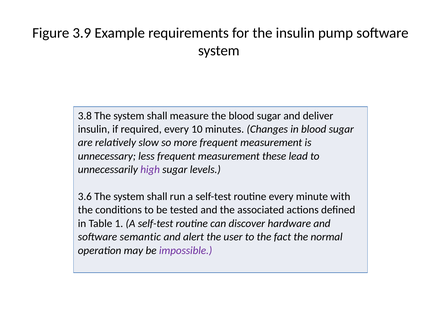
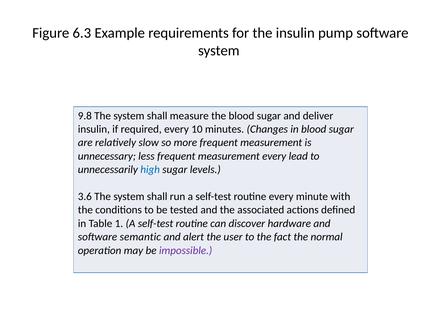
3.9: 3.9 -> 6.3 (82, 33)
3.8: 3.8 -> 9.8 (85, 116)
measurement these: these -> every (274, 156)
high colour: purple -> blue (150, 169)
